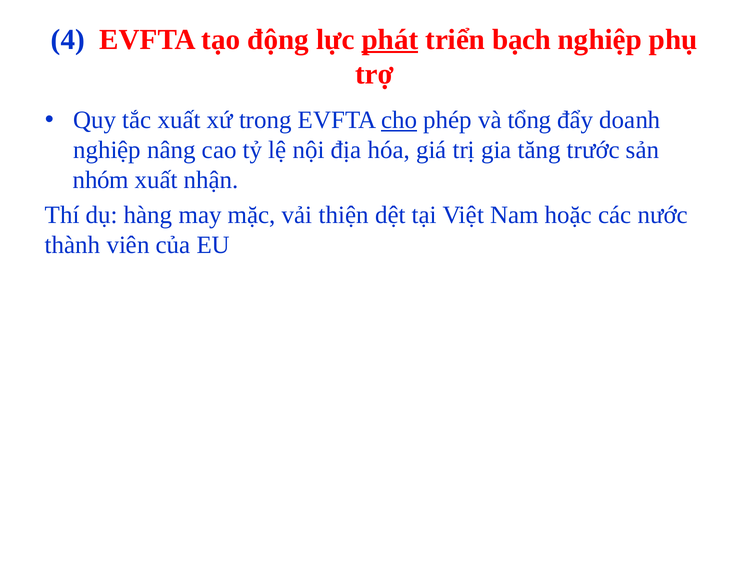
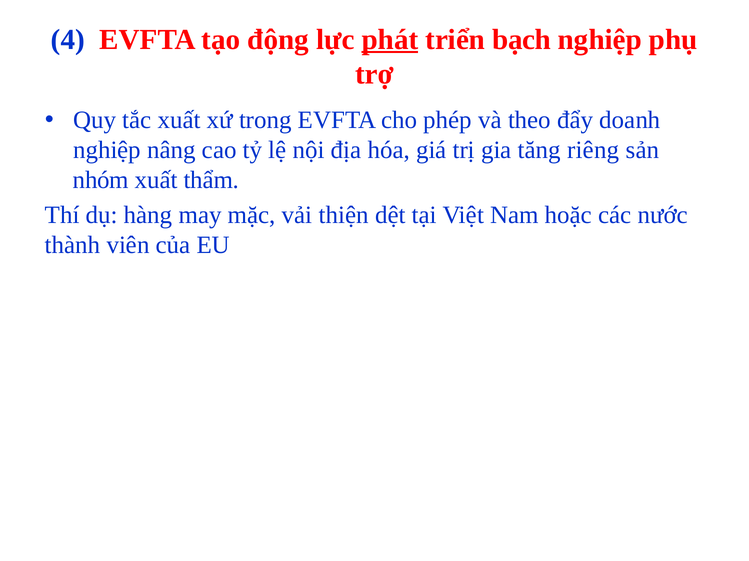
cho underline: present -> none (399, 120)
tổng: tổng -> theo (529, 120)
trước: trước -> riêng (593, 150)
nhận: nhận -> thẩm (211, 180)
